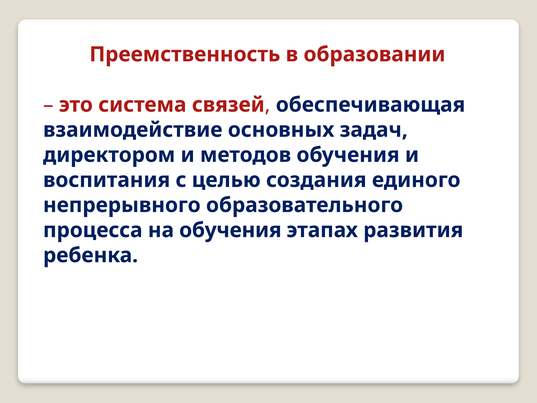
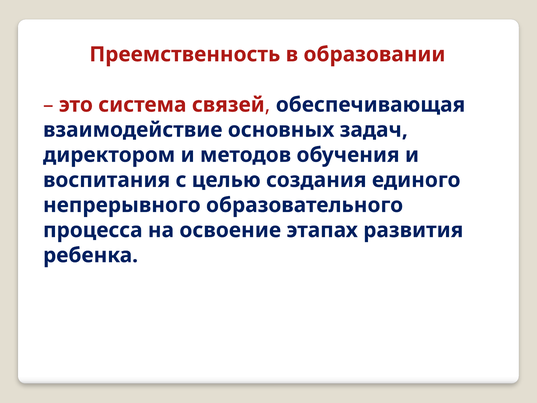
на обучения: обучения -> освоение (230, 230)
